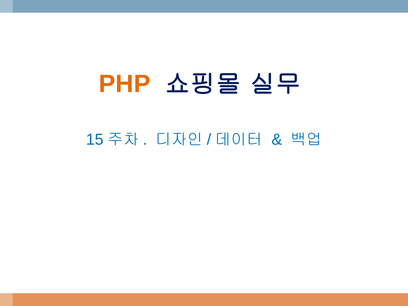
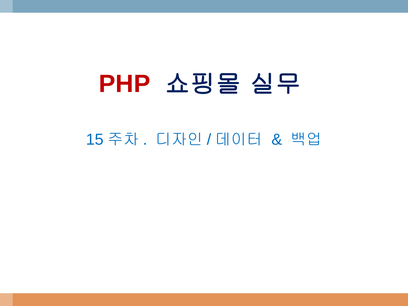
PHP colour: orange -> red (125, 84)
